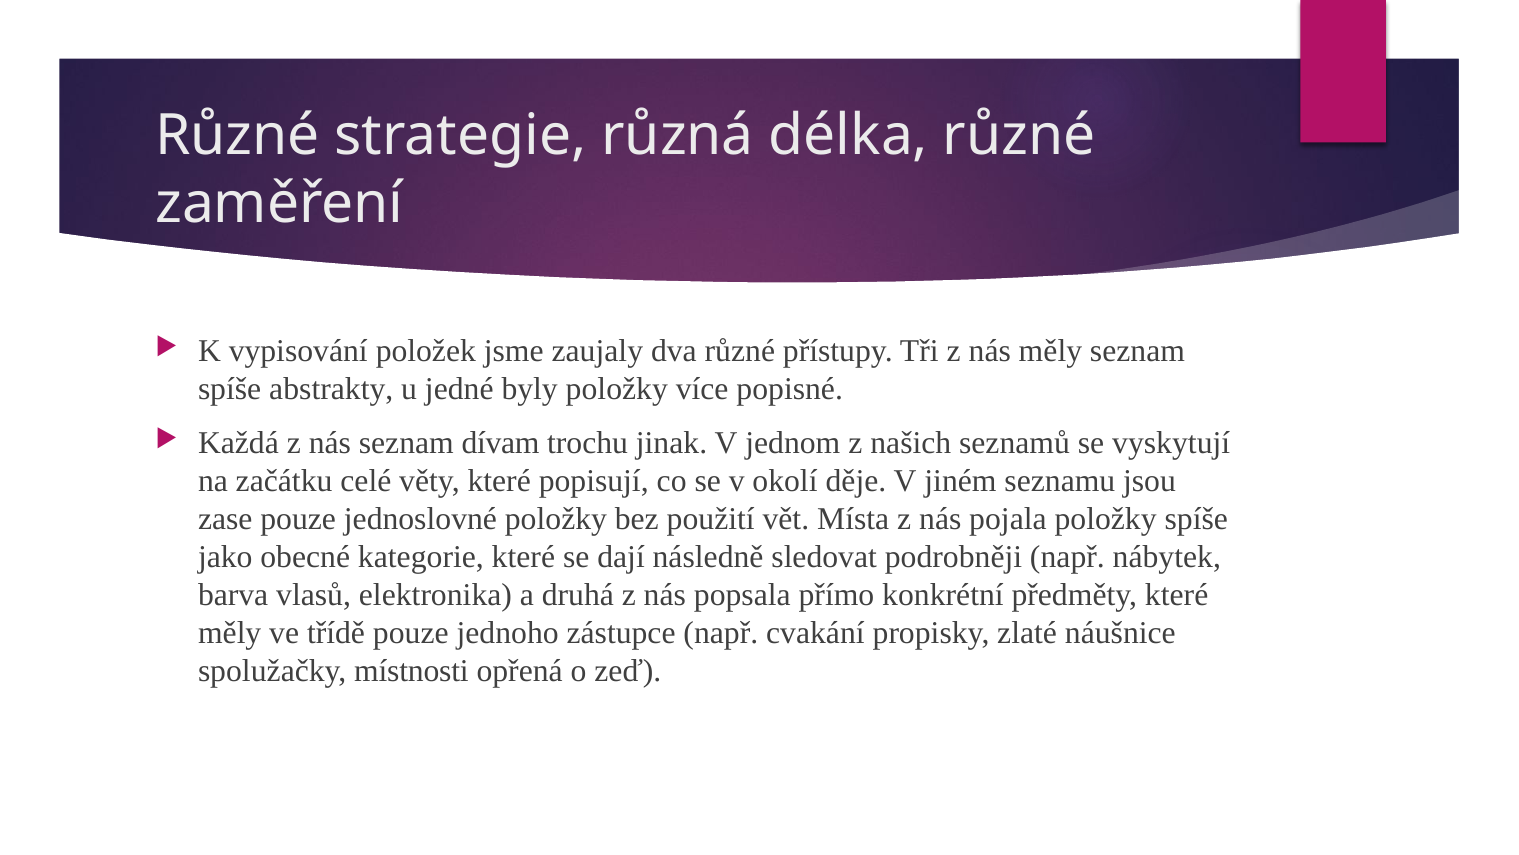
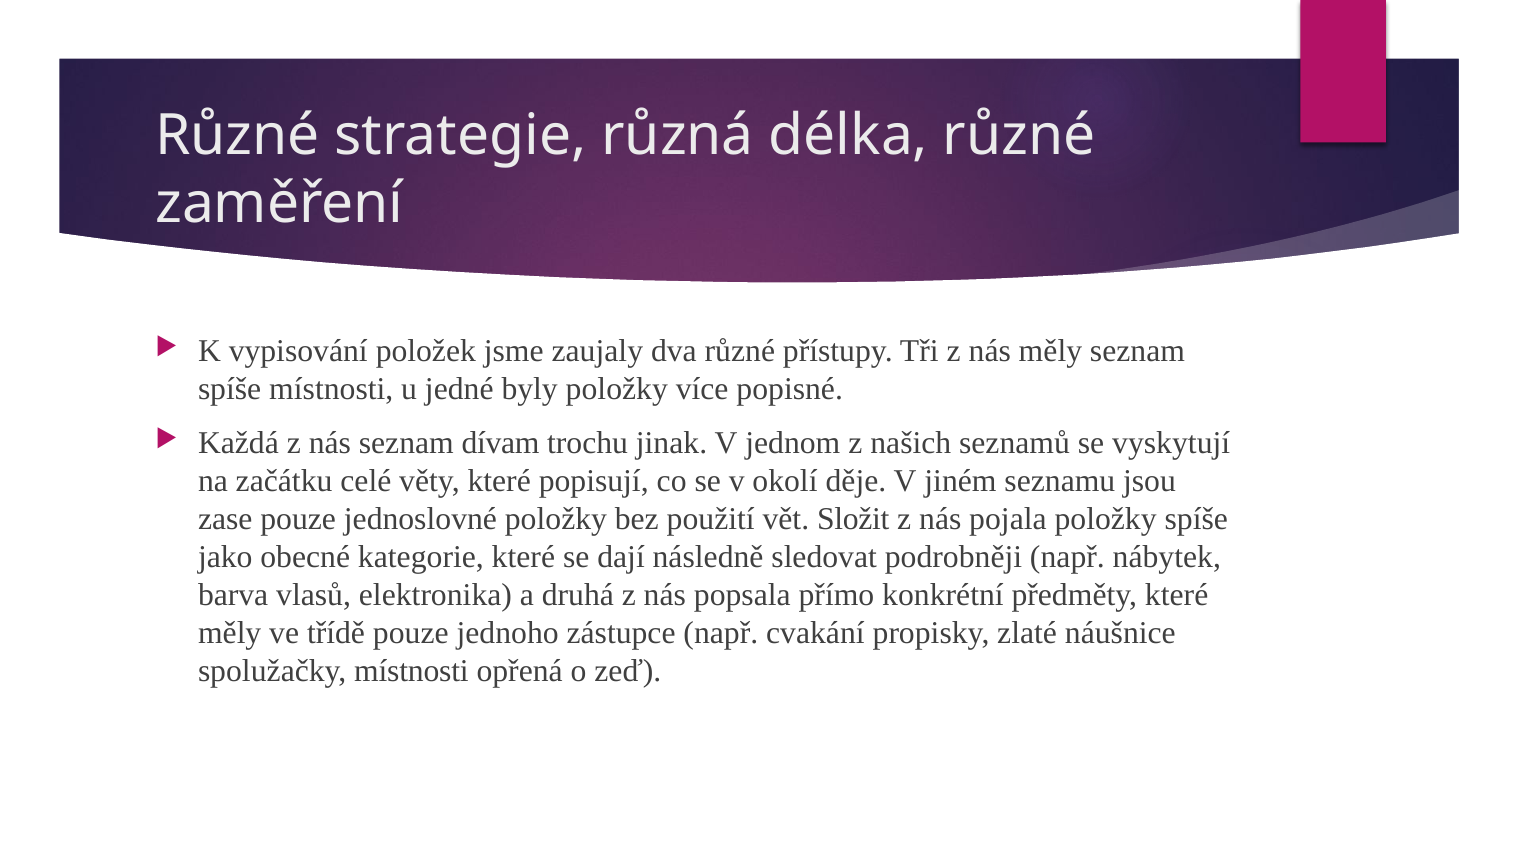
spíše abstrakty: abstrakty -> místnosti (331, 389)
Místa: Místa -> Složit (853, 519)
